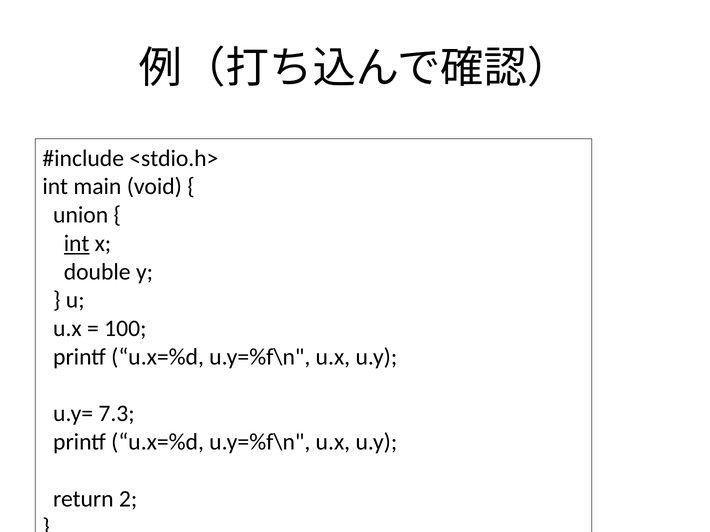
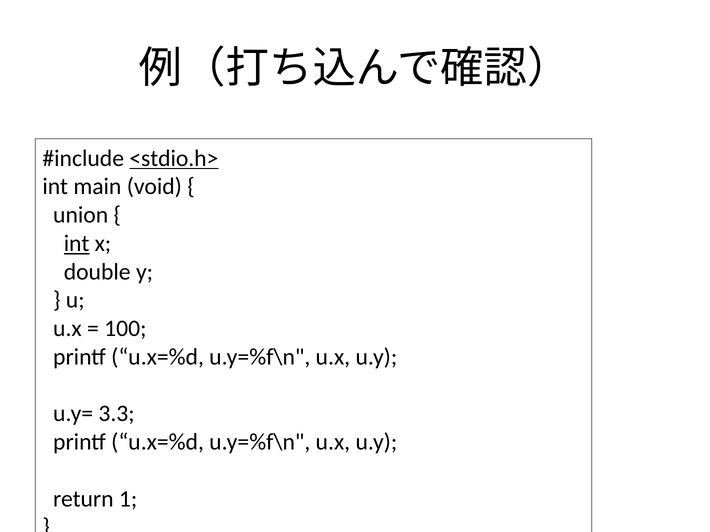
<stdio.h> underline: none -> present (174, 158)
7.3: 7.3 -> 3.3 (117, 414)
2: 2 -> 1 (128, 499)
